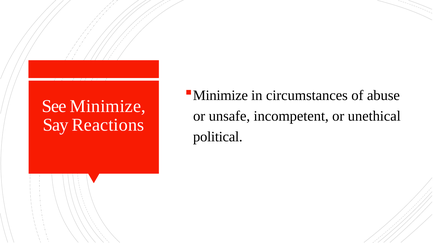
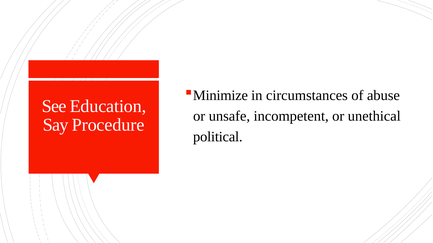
See Minimize: Minimize -> Education (108, 107)
Reactions: Reactions -> Procedure (108, 125)
